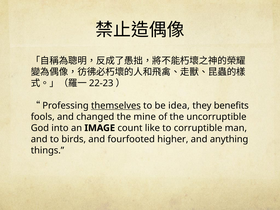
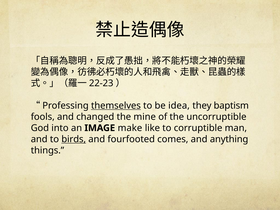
benefits: benefits -> baptism (231, 106)
count: count -> make (130, 128)
birds underline: none -> present (74, 139)
higher: higher -> comes (173, 139)
